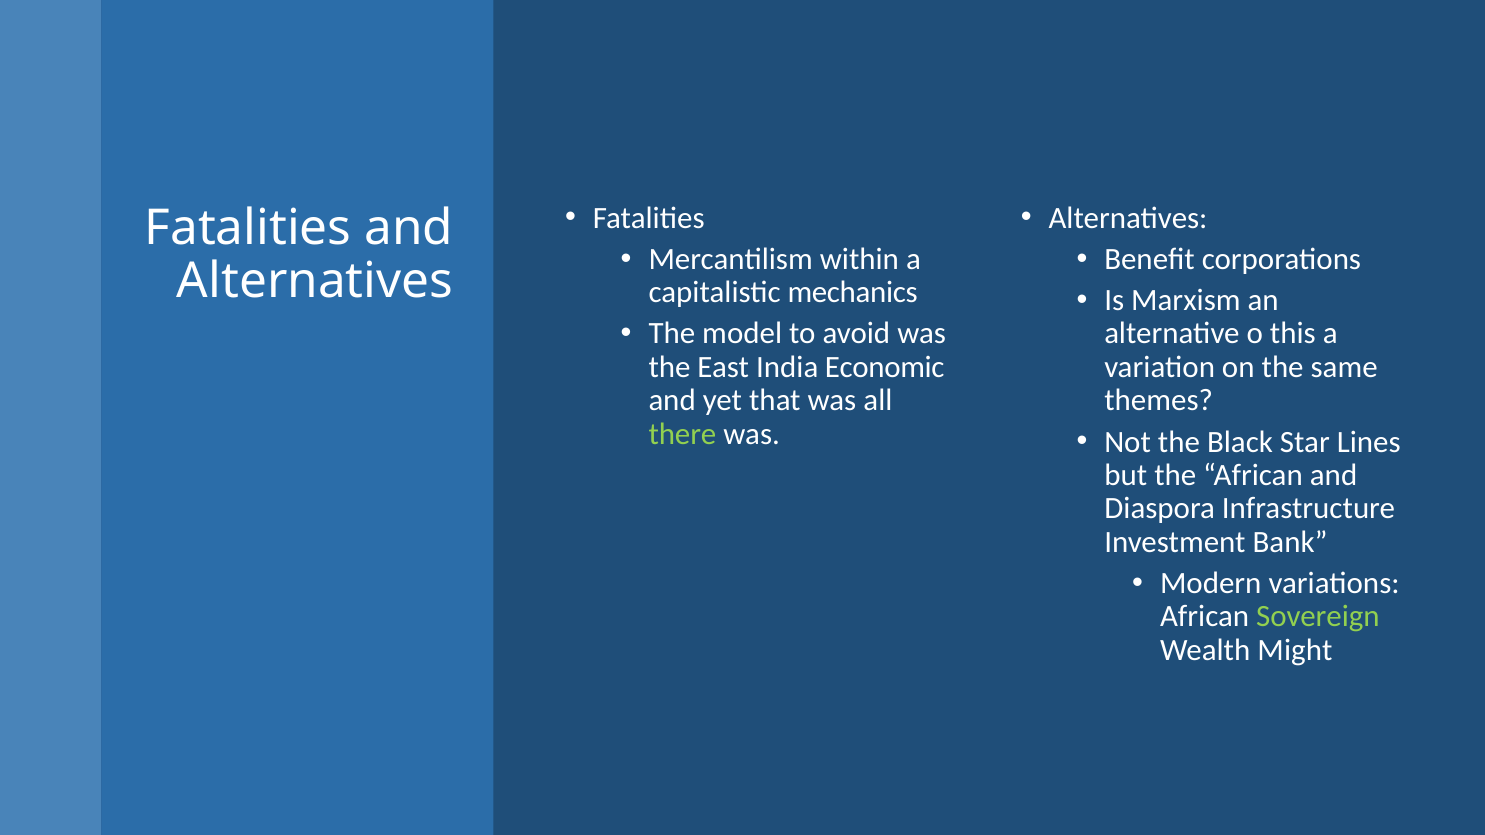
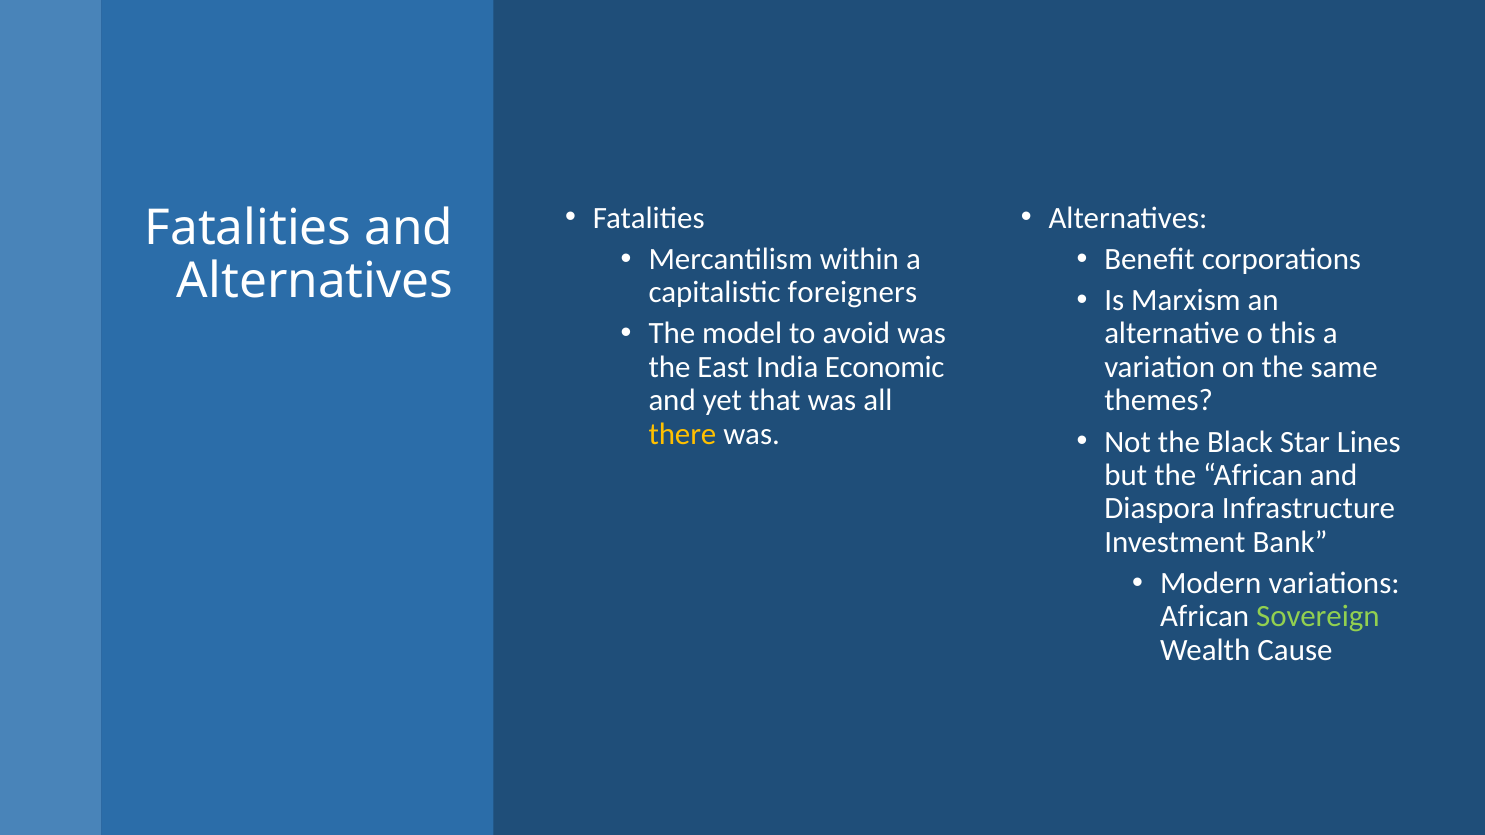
mechanics: mechanics -> foreigners (852, 293)
there colour: light green -> yellow (682, 434)
Might: Might -> Cause (1295, 650)
